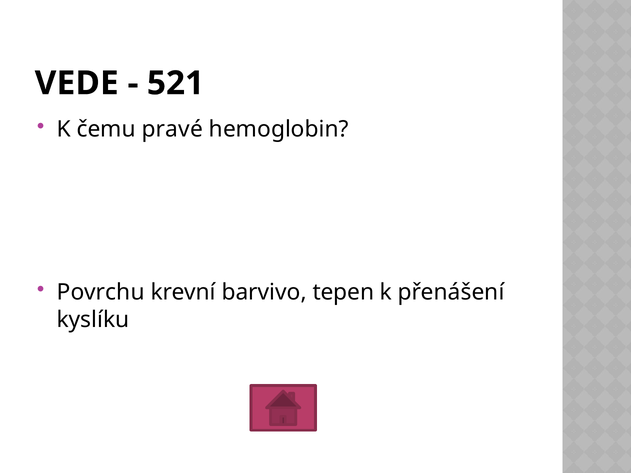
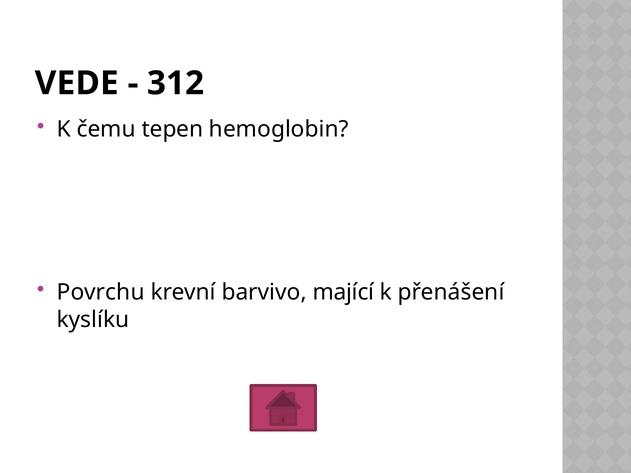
521: 521 -> 312 (176, 83)
pravé: pravé -> tepen (173, 129)
tepen: tepen -> mající (343, 292)
